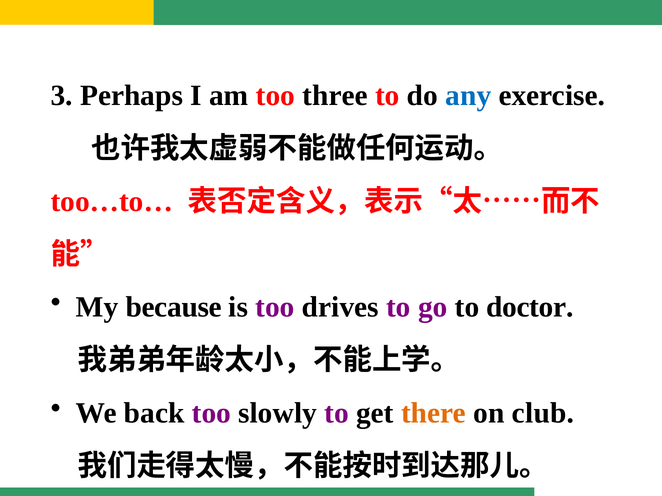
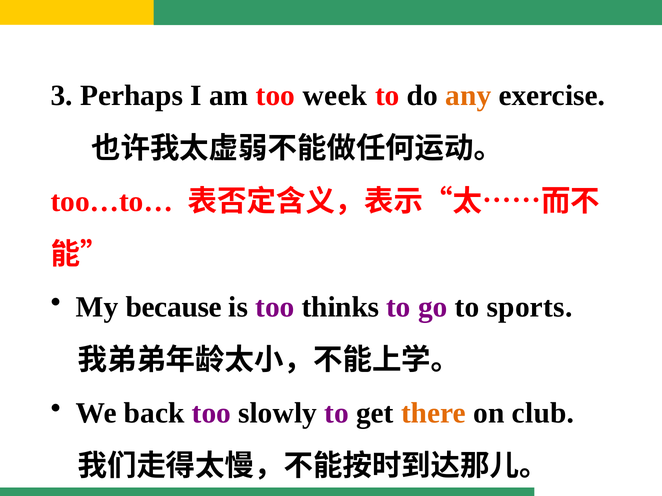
three: three -> week (335, 96)
any colour: blue -> orange (468, 96)
drives: drives -> thinks (341, 308)
doctor: doctor -> sports (530, 308)
